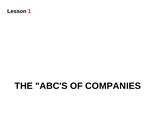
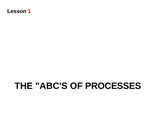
COMPANIES: COMPANIES -> PROCESSES (113, 86)
